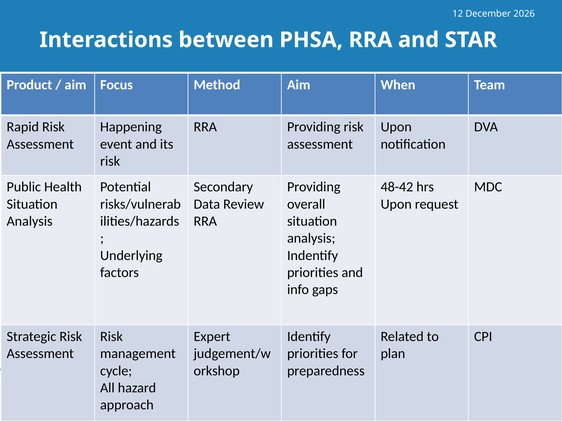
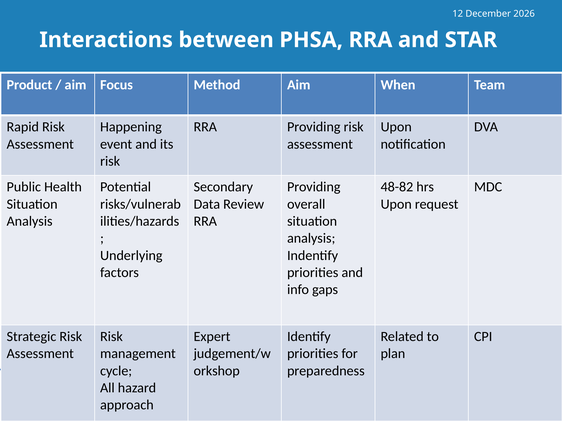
48-42: 48-42 -> 48-82 (397, 187)
